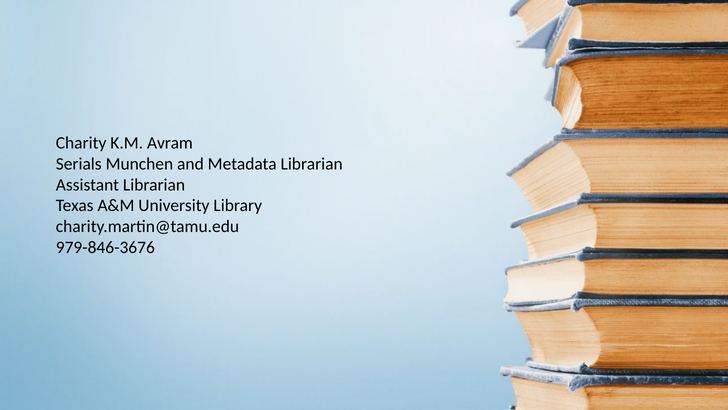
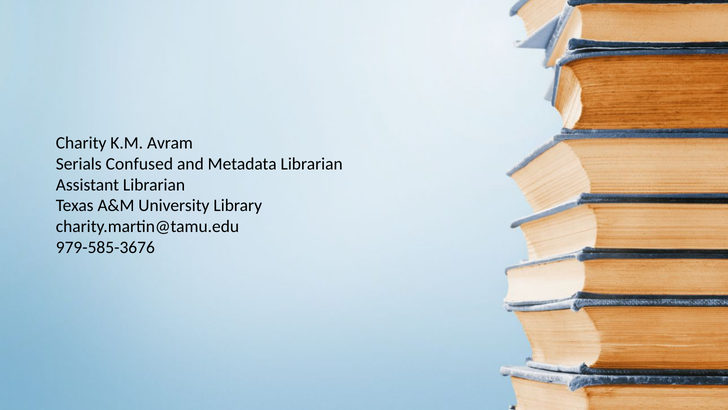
Munchen: Munchen -> Confused (139, 164)
979-846-3676: 979-846-3676 -> 979-585-3676 (105, 247)
